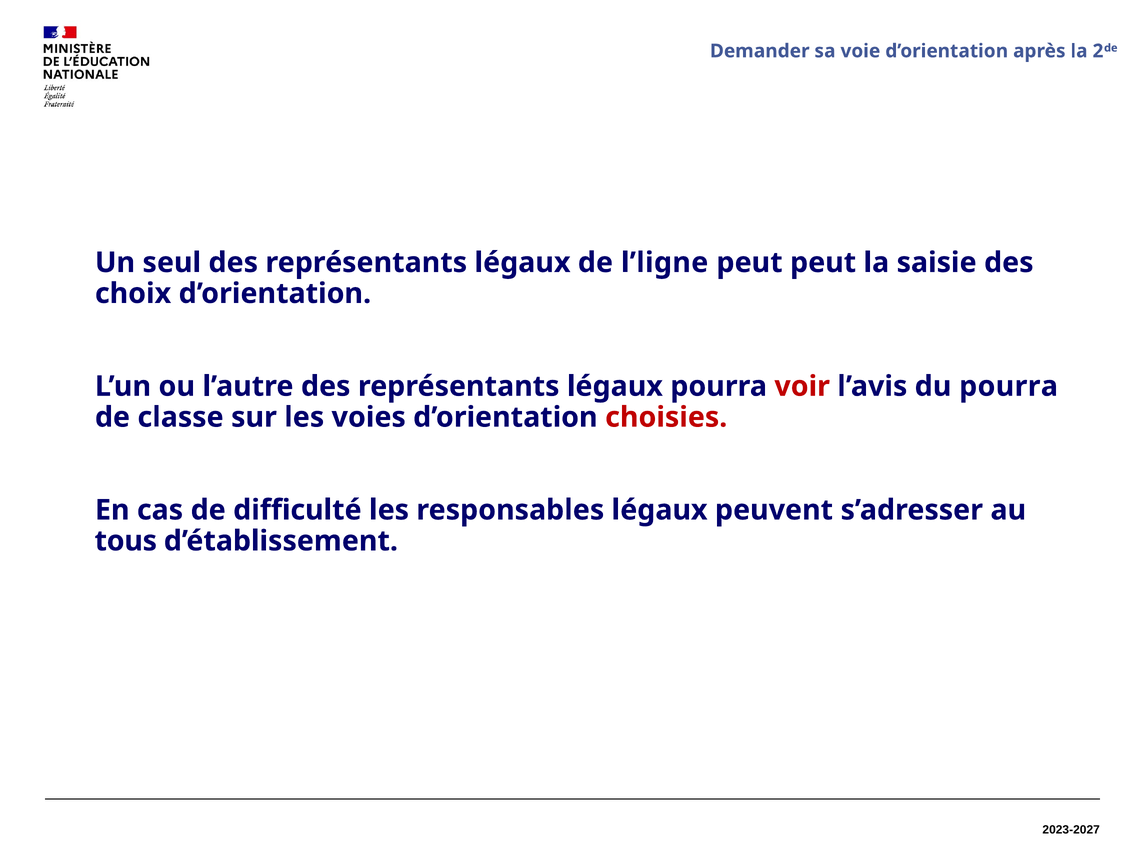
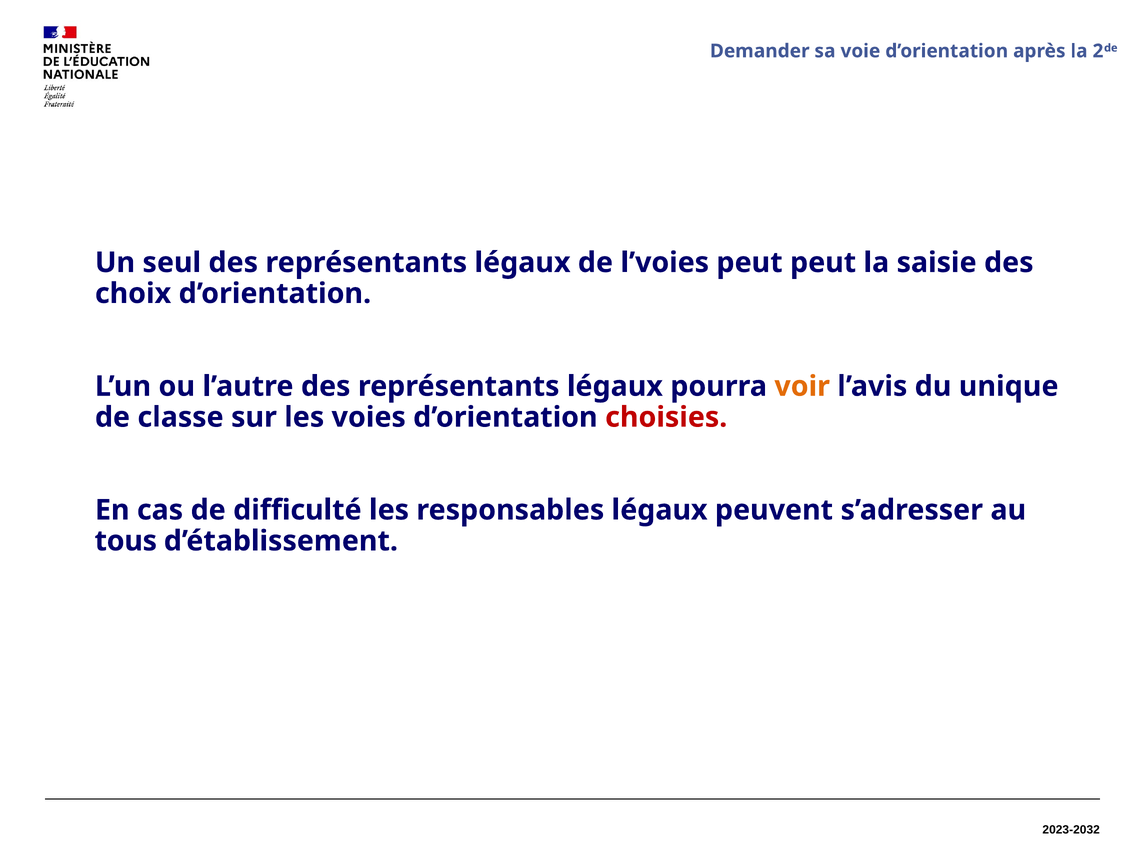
l’ligne: l’ligne -> l’voies (665, 263)
voir colour: red -> orange (802, 386)
du pourra: pourra -> unique (1009, 386)
2023-2027: 2023-2027 -> 2023-2032 (1071, 830)
